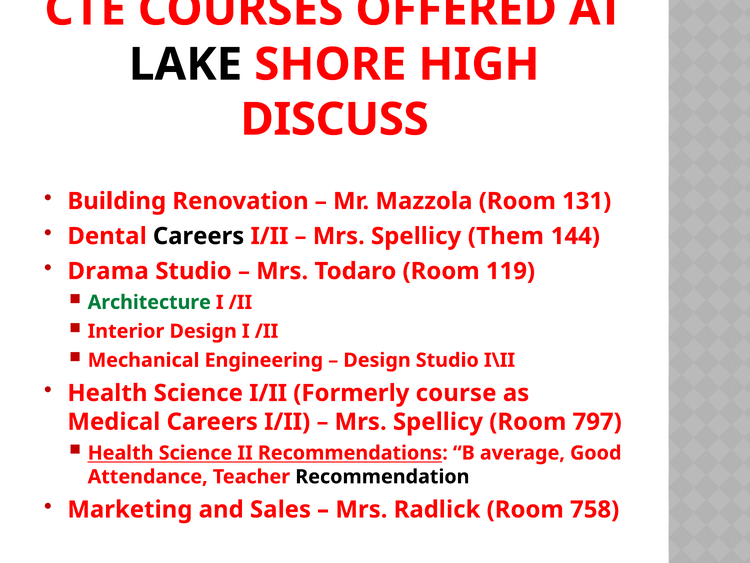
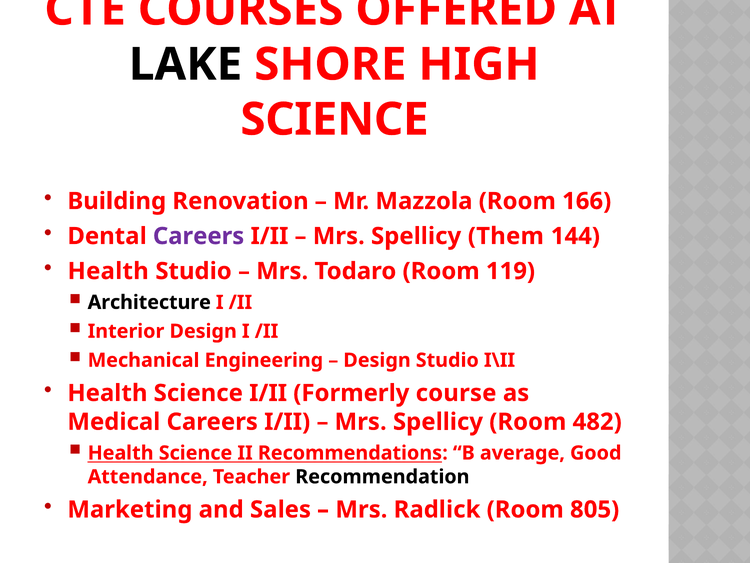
DISCUSS: DISCUSS -> SCIENCE (334, 119)
131: 131 -> 166 (587, 201)
Careers colour: black -> purple (199, 236)
Drama: Drama -> Health (108, 271)
Architecture colour: green -> black (149, 302)
797: 797 -> 482 (597, 421)
758: 758 -> 805 (595, 509)
